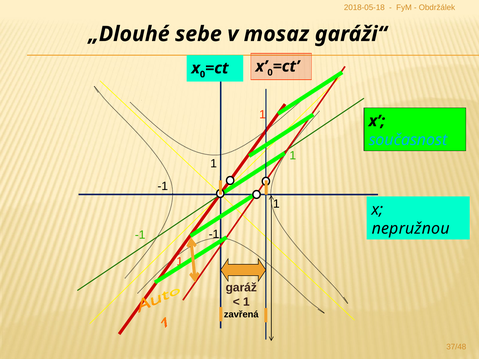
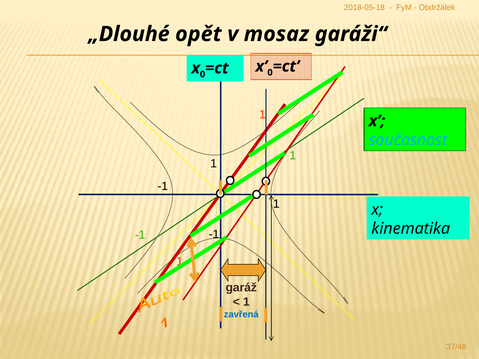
sebe: sebe -> opět (198, 34)
nepružnou: nepružnou -> kinematika (411, 229)
zavřená colour: black -> blue (241, 315)
